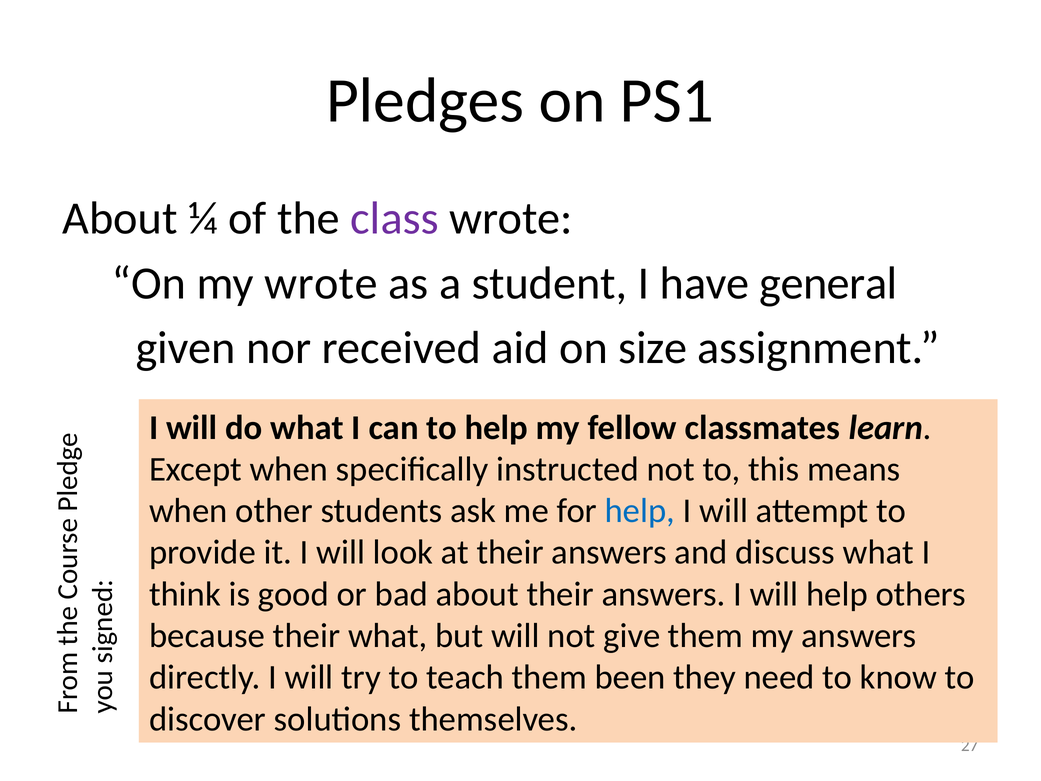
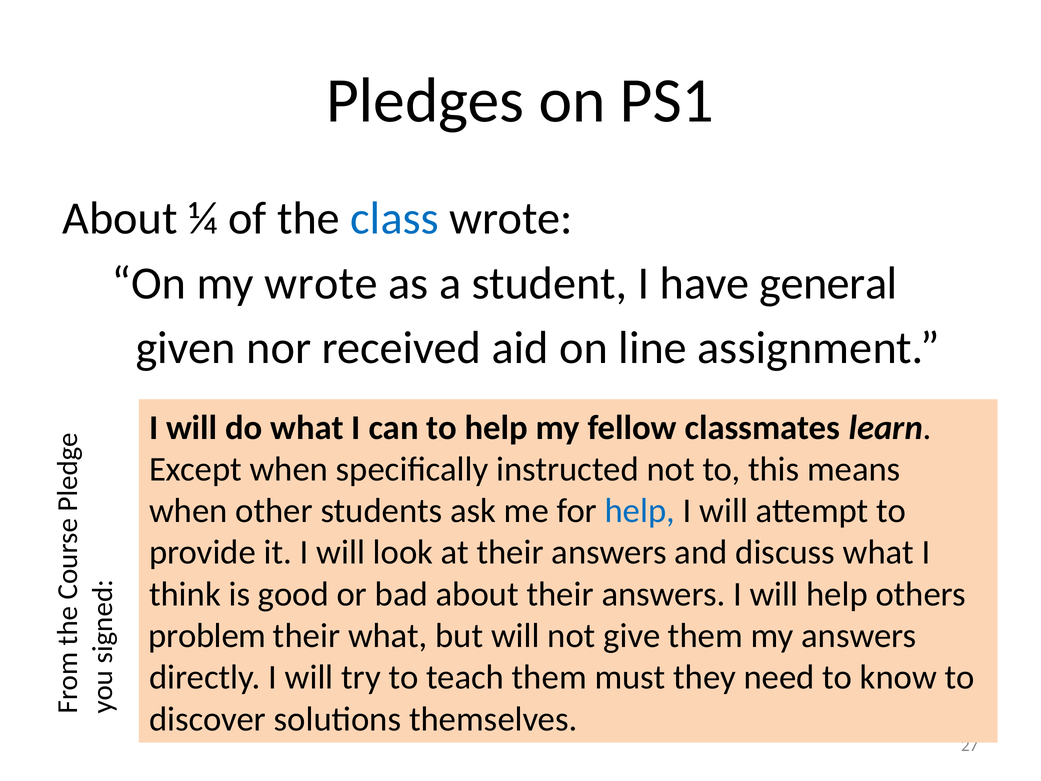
class colour: purple -> blue (395, 218)
size: size -> line (653, 348)
because: because -> problem (207, 636)
been: been -> must (630, 677)
